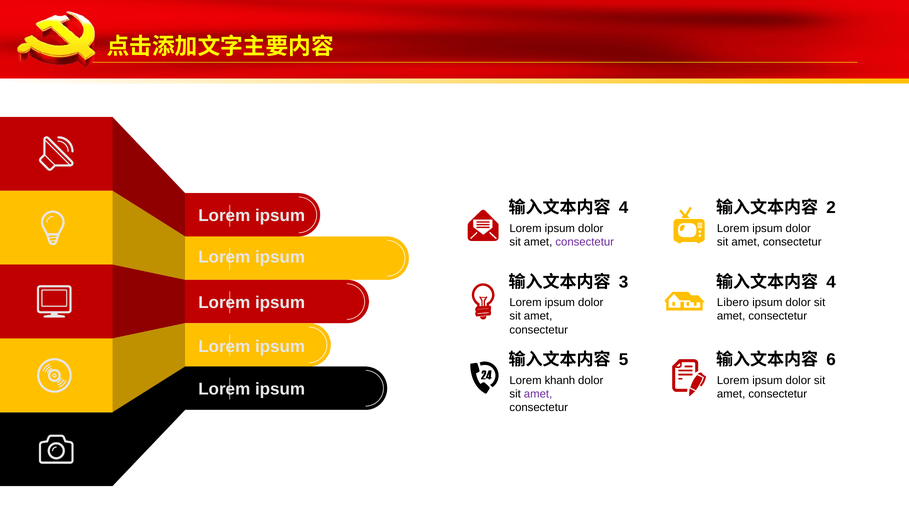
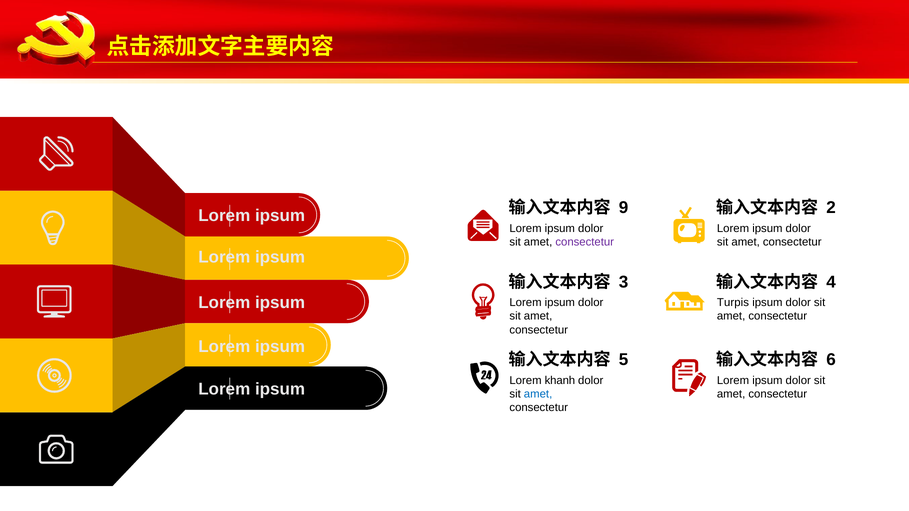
4: 4 -> 9 (624, 208)
Libero: Libero -> Turpis (733, 303)
amet colour: purple -> blue (538, 394)
